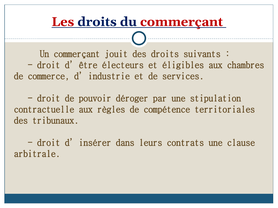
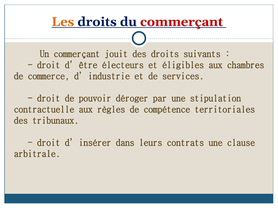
Les colour: red -> orange (63, 22)
